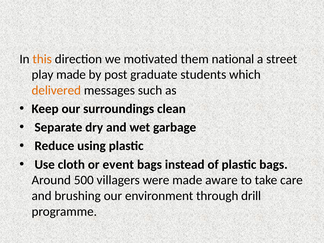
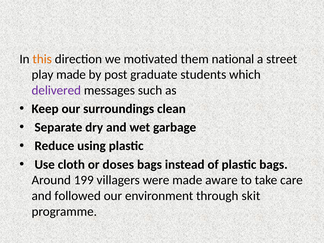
delivered colour: orange -> purple (56, 90)
event: event -> doses (118, 164)
500: 500 -> 199 (84, 180)
brushing: brushing -> followed (78, 196)
drill: drill -> skit (251, 196)
